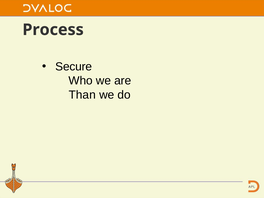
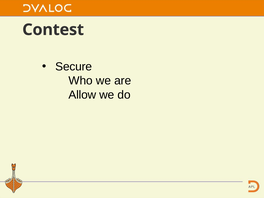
Process: Process -> Contest (53, 30)
Than: Than -> Allow (82, 95)
